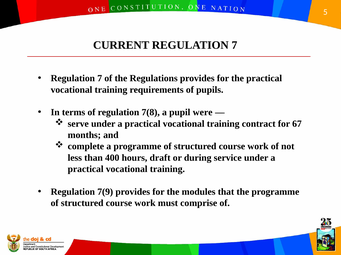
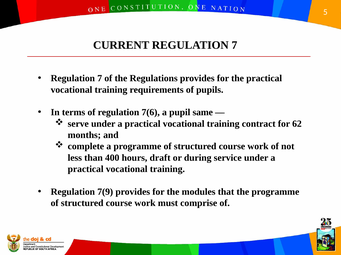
7(8: 7(8 -> 7(6 (151, 113)
were: were -> same (203, 113)
67: 67 -> 62 (297, 124)
